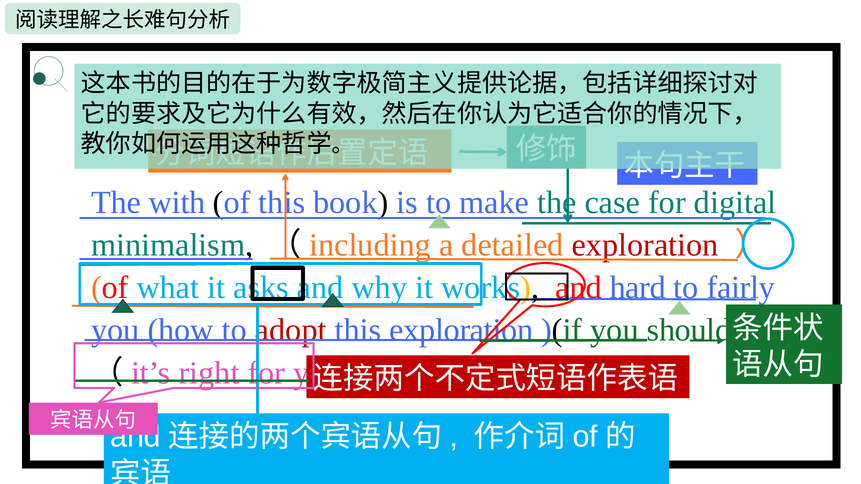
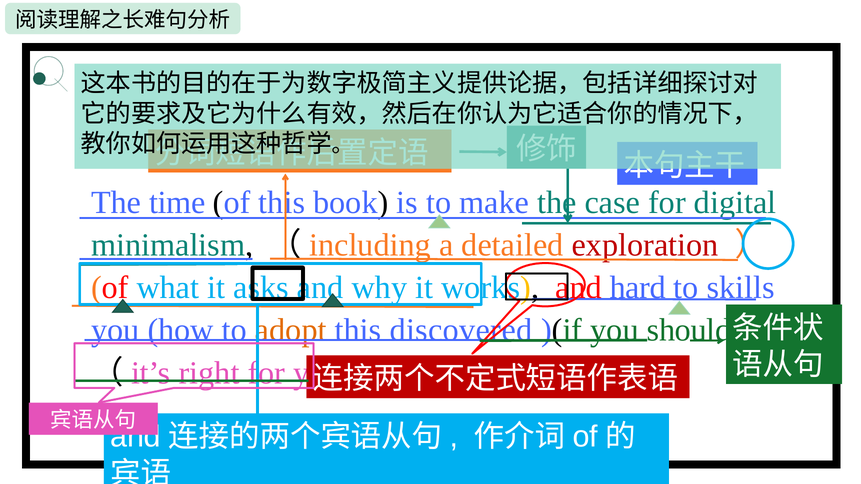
with: with -> time (177, 203)
fairly: fairly -> skills (741, 288)
adopt colour: red -> orange (291, 331)
this exploration: exploration -> discovered (461, 331)
